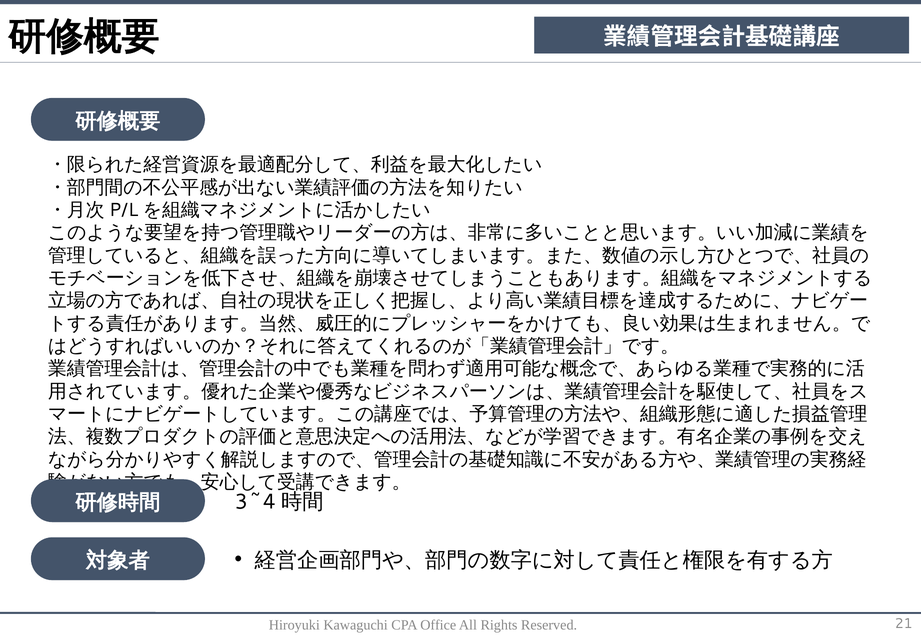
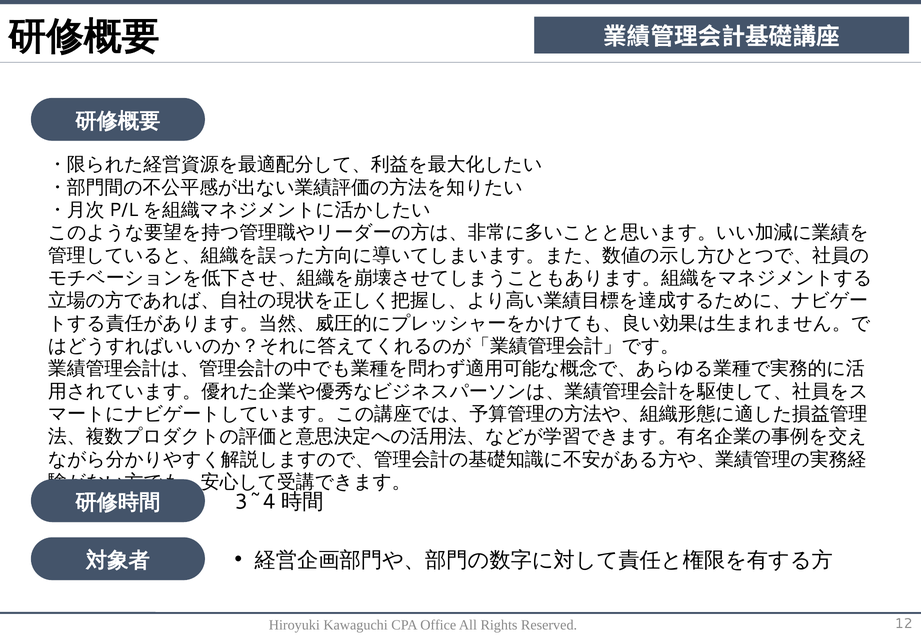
21: 21 -> 12 (904, 623)
